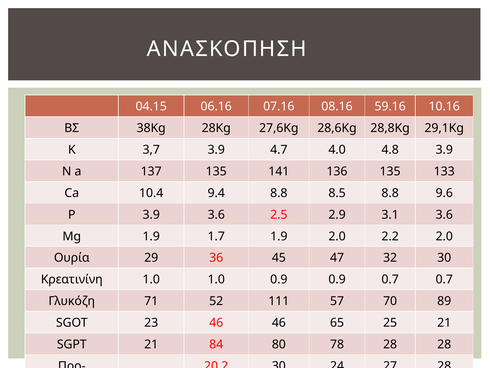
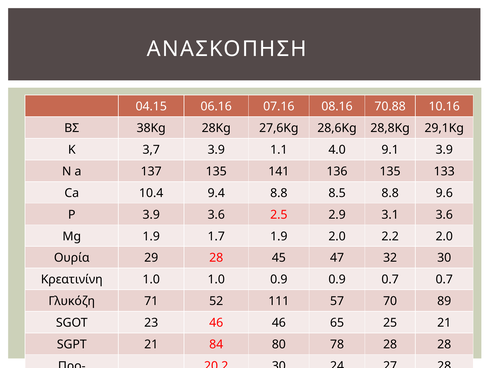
59.16: 59.16 -> 70.88 (390, 106)
4.7: 4.7 -> 1.1 (279, 150)
4.8: 4.8 -> 9.1 (390, 150)
29 36: 36 -> 28 (216, 258)
